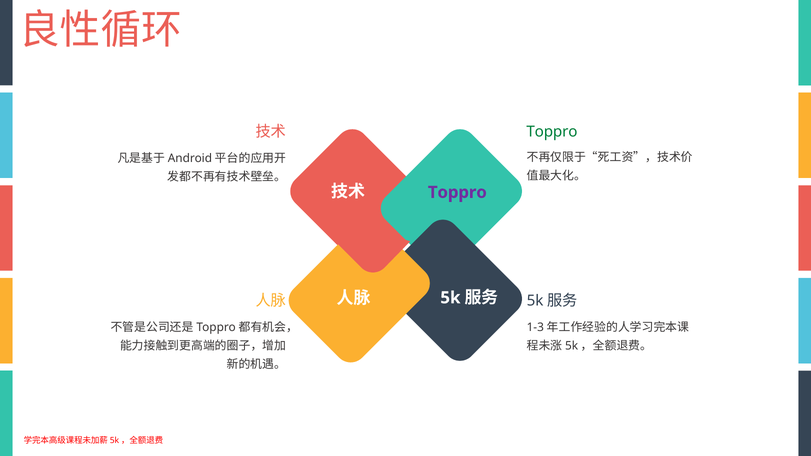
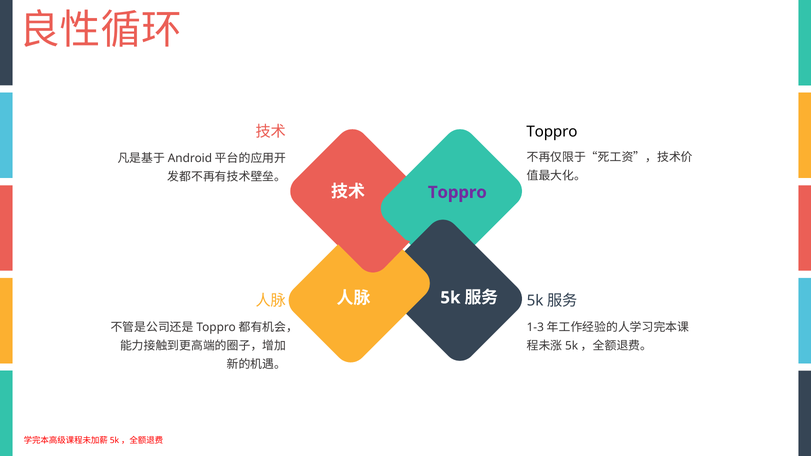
Toppro colour: green -> black (552, 132)
